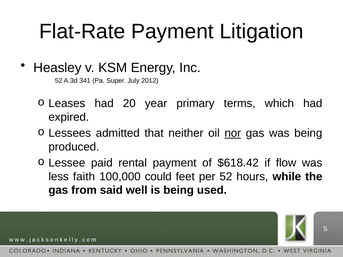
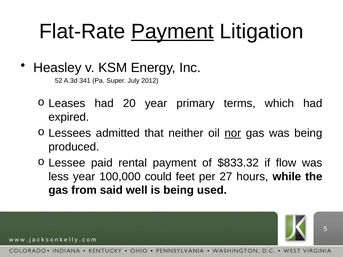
Payment underline: none -> present (172, 31)
$618.42: $618.42 -> $833.32 (238, 163)
less faith: faith -> year (84, 177)
per 52: 52 -> 27 (226, 177)
